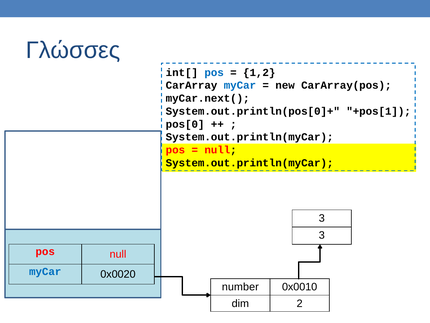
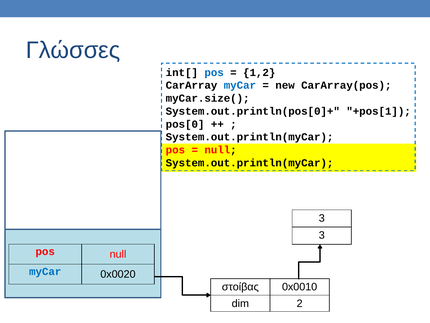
myCar.next(: myCar.next( -> myCar.size( (208, 98)
number: number -> στοίβας (240, 287)
